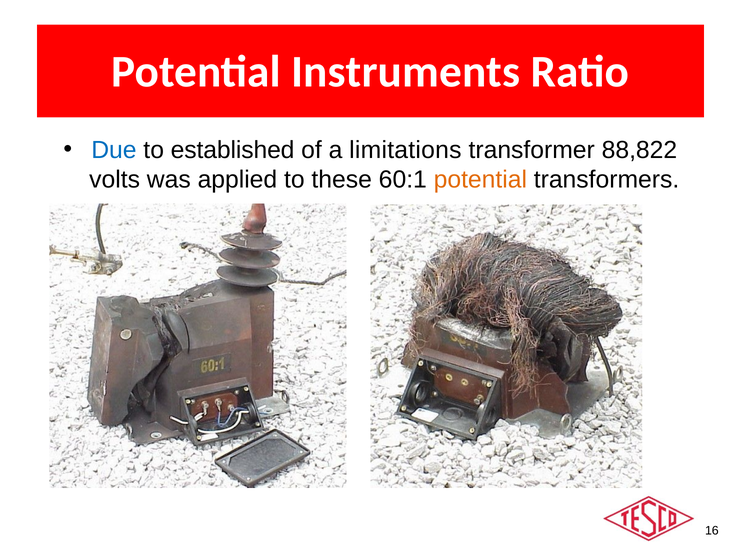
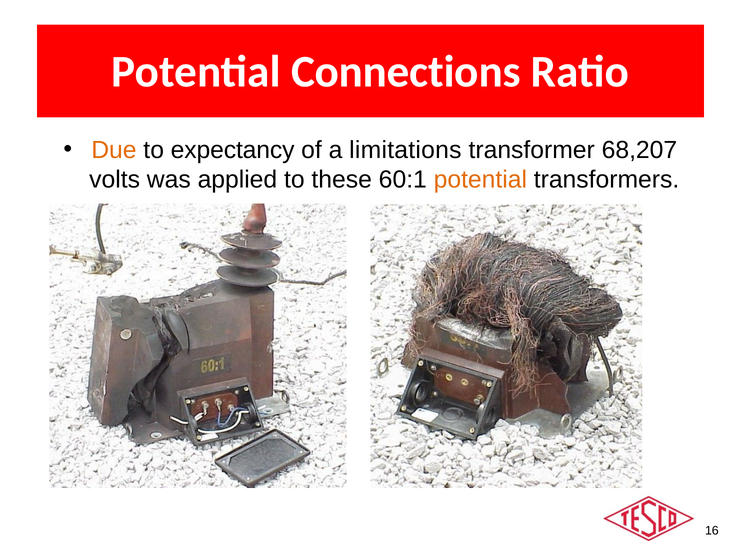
Instruments: Instruments -> Connections (406, 72)
Due colour: blue -> orange (114, 150)
established: established -> expectancy (233, 150)
88,822: 88,822 -> 68,207 (639, 150)
